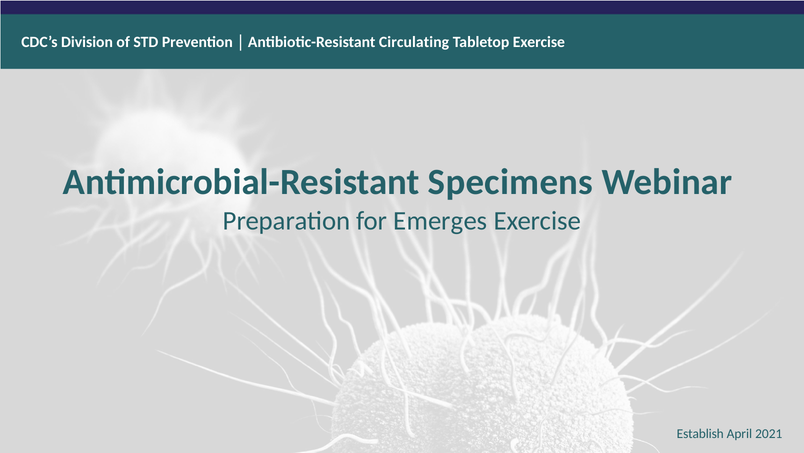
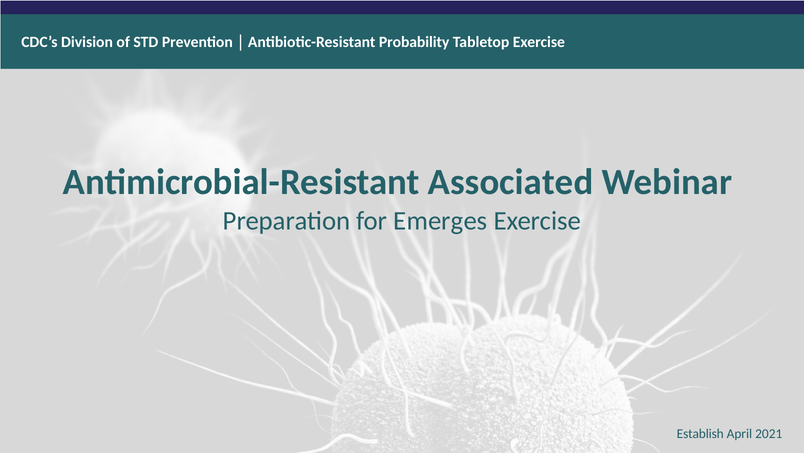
Circulating: Circulating -> Probability (414, 42)
Specimens: Specimens -> Associated (511, 182)
